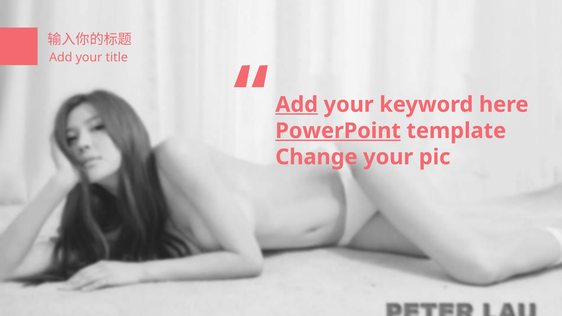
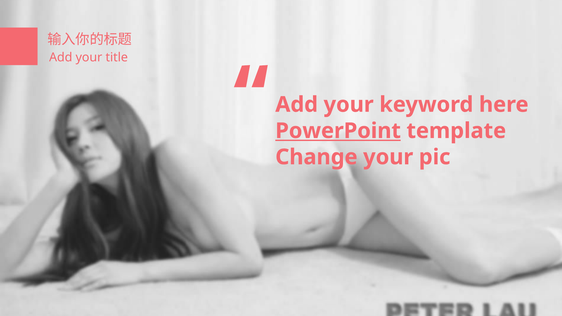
Add underline: present -> none (297, 105)
